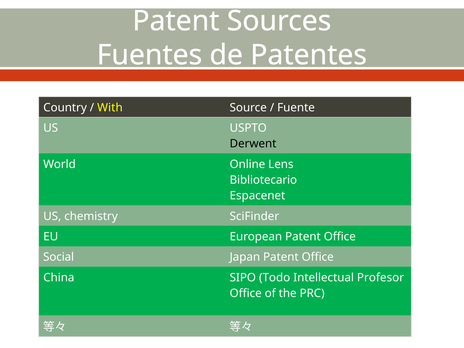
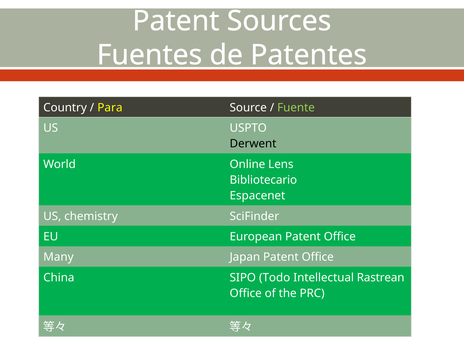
With: With -> Para (110, 108)
Fuente colour: white -> light green (296, 108)
Social: Social -> Many (58, 257)
Profesor: Profesor -> Rastrean (381, 278)
